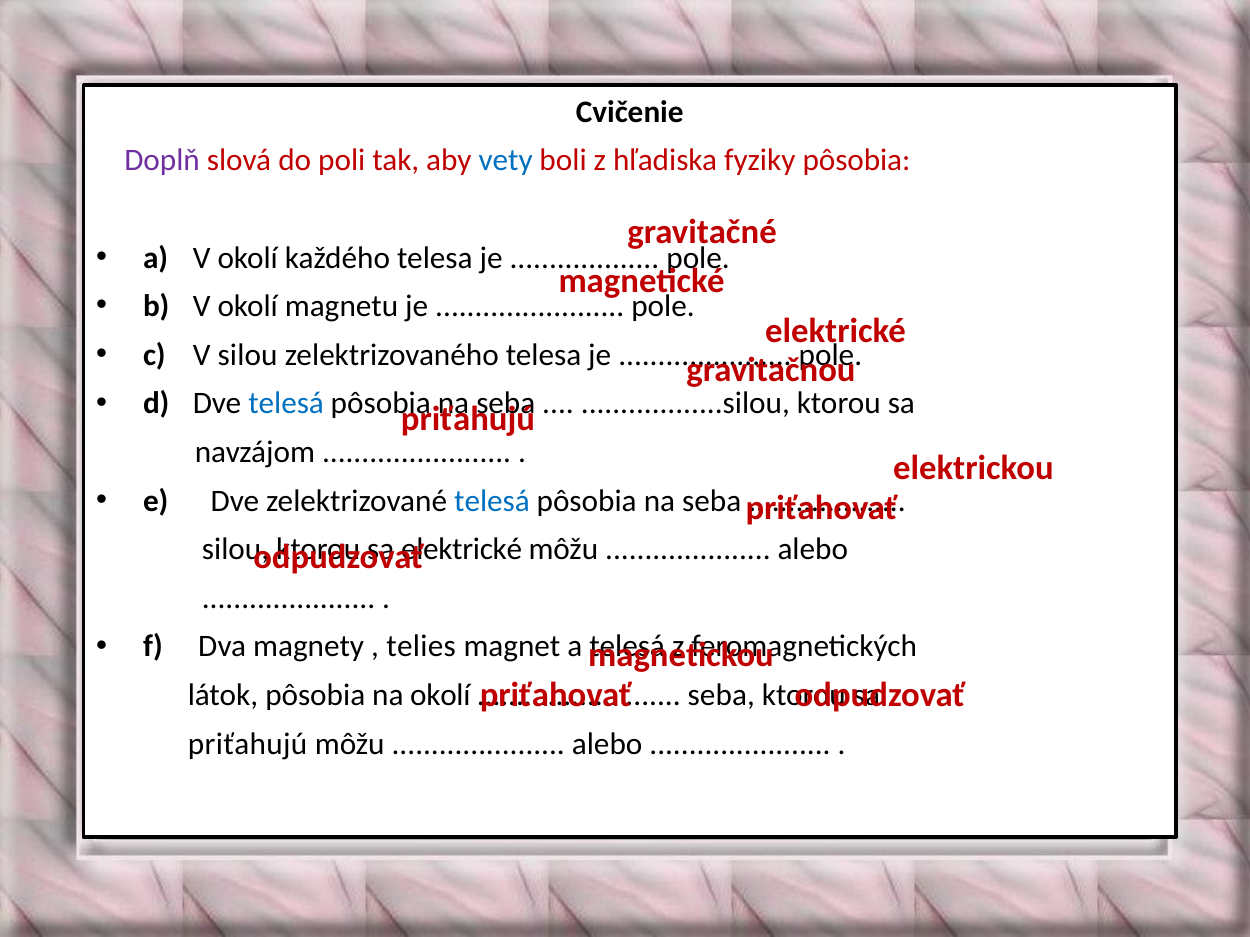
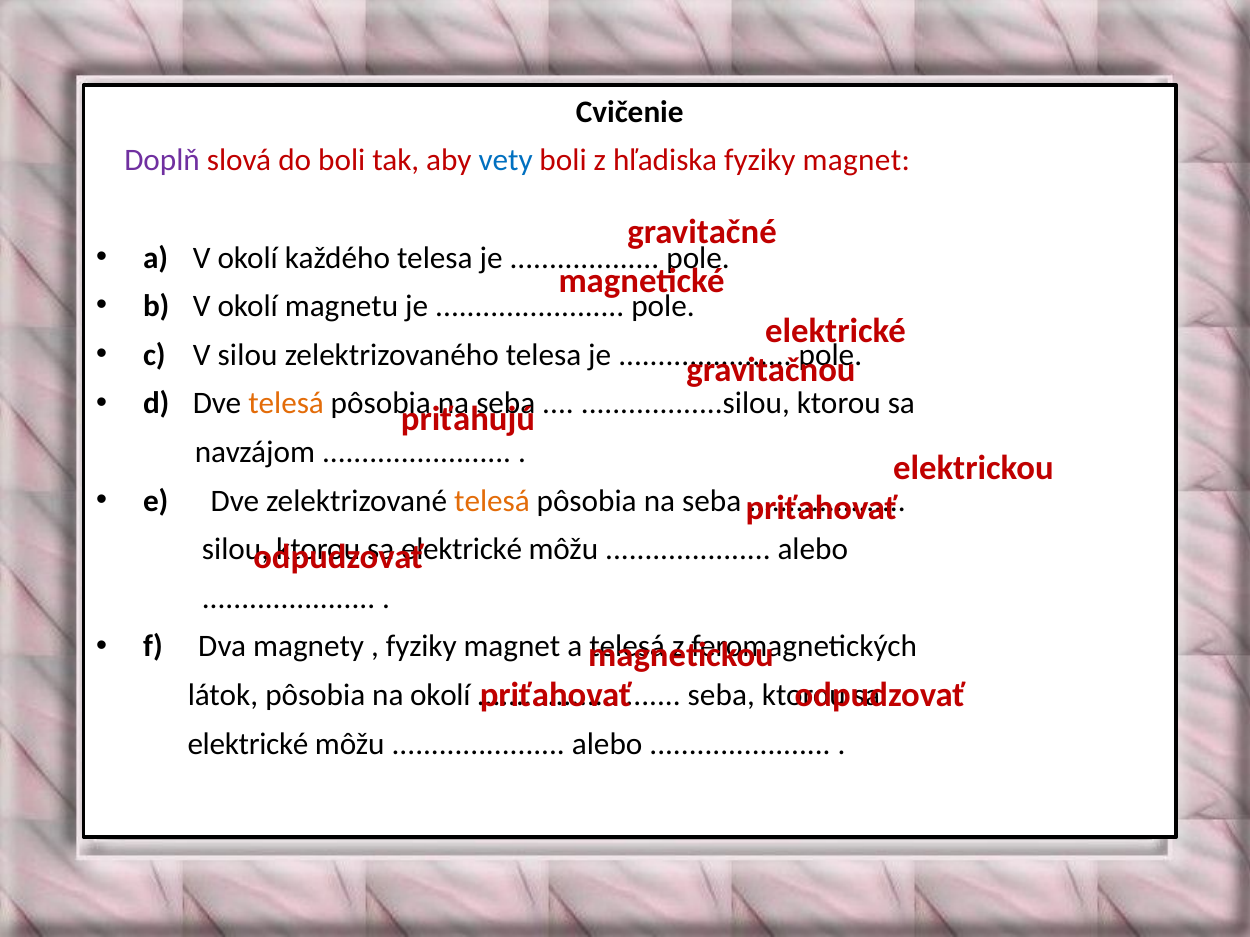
do poli: poli -> boli (342, 161)
hľadiska fyziky pôsobia: pôsobia -> magnet (856, 161)
telesá colour: blue -> orange (286, 404)
telesá colour: blue -> orange (492, 501)
telies: telies -> fyziky (421, 647)
priťahujú: priťahujú -> elektrické (248, 744)
